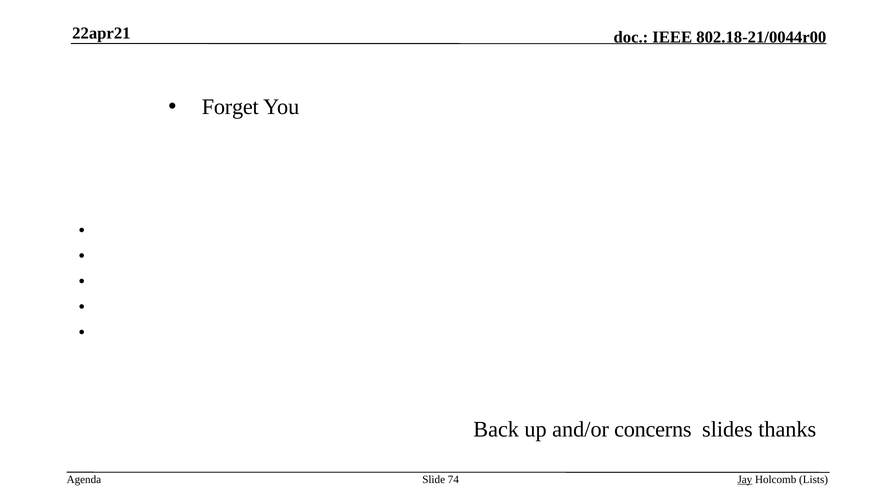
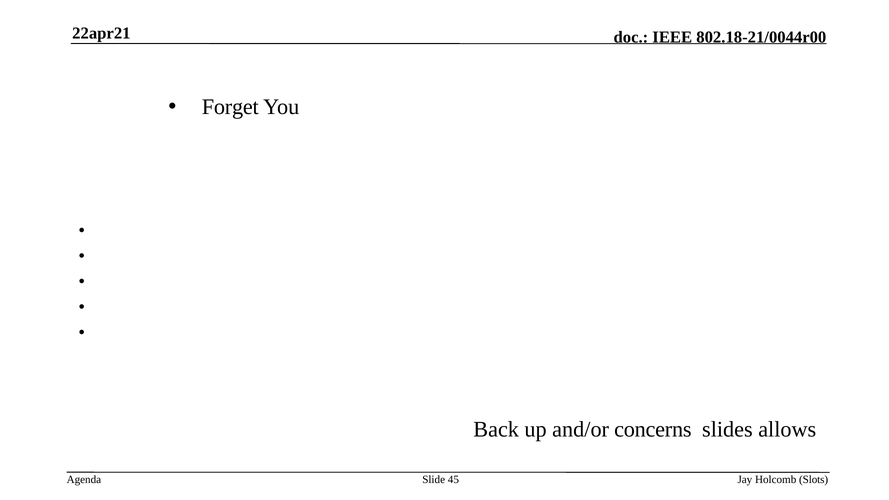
thanks: thanks -> allows (787, 429)
74: 74 -> 45 (453, 480)
Jay underline: present -> none (745, 480)
Lists: Lists -> Slots (814, 480)
